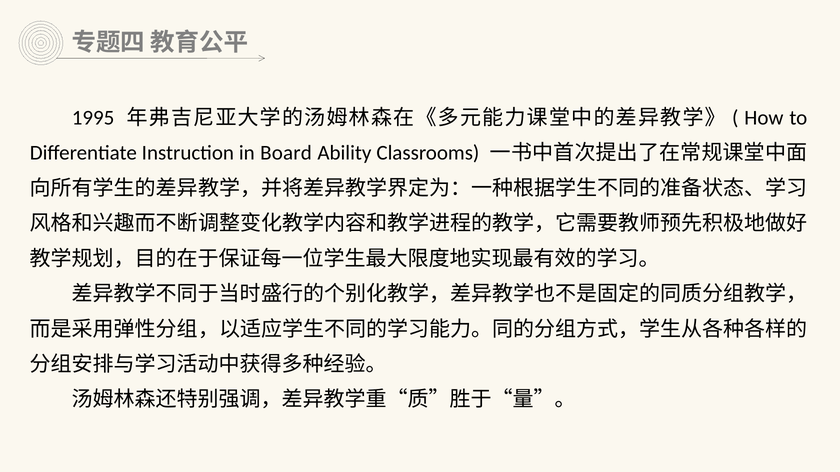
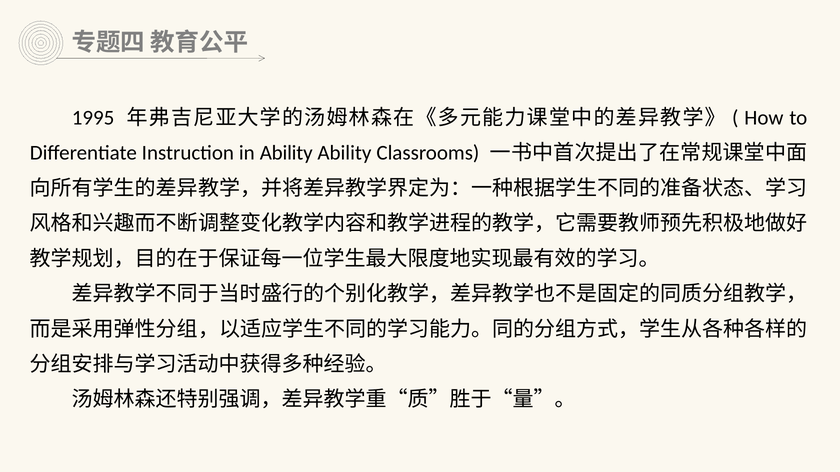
in Board: Board -> Ability (286, 153)
